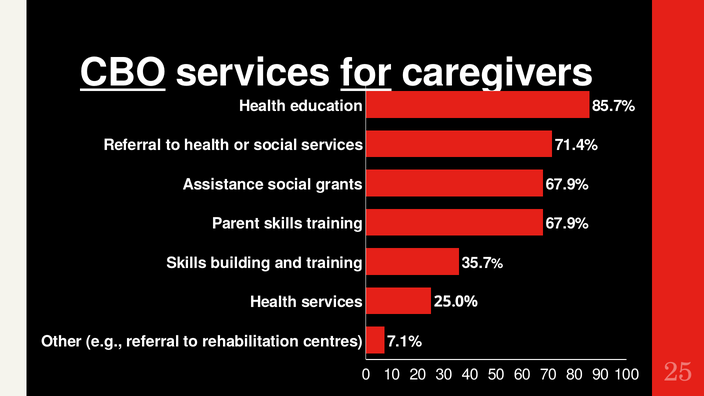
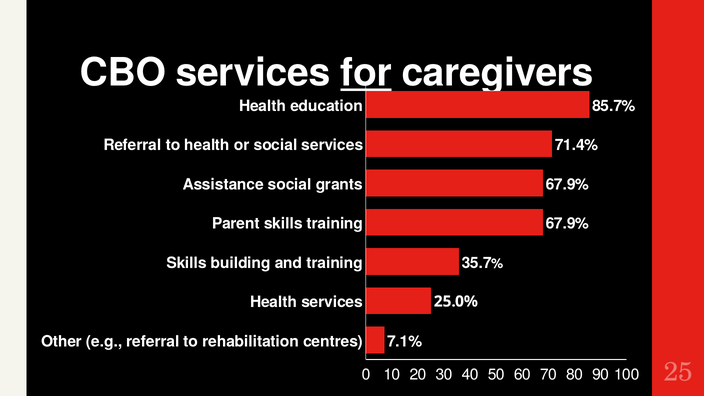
CBO underline: present -> none (123, 73)
